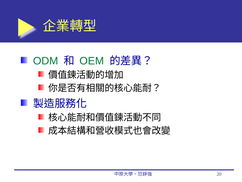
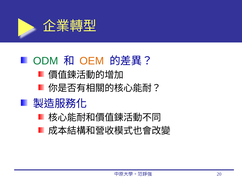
OEM colour: green -> orange (92, 61)
